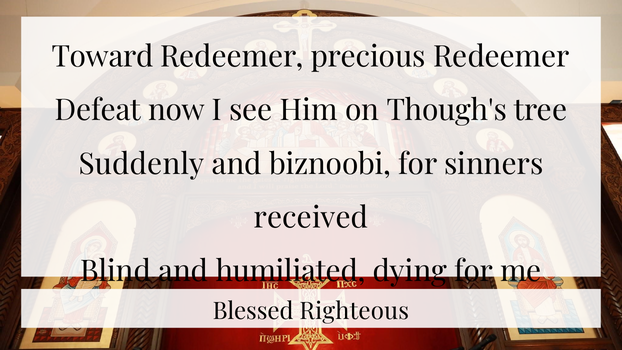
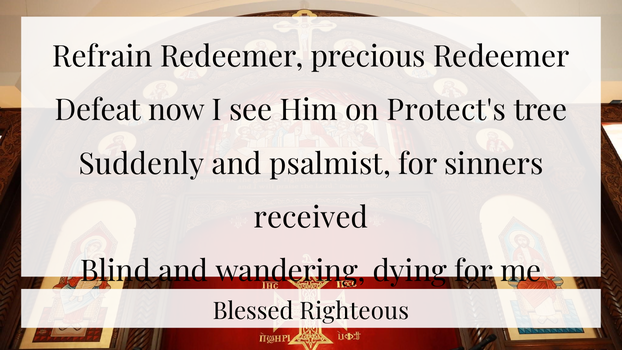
Toward: Toward -> Refrain (102, 57)
Though's: Though's -> Protect's (446, 111)
biznoobi: biznoobi -> psalmist (330, 164)
humiliated: humiliated -> wandering (290, 272)
